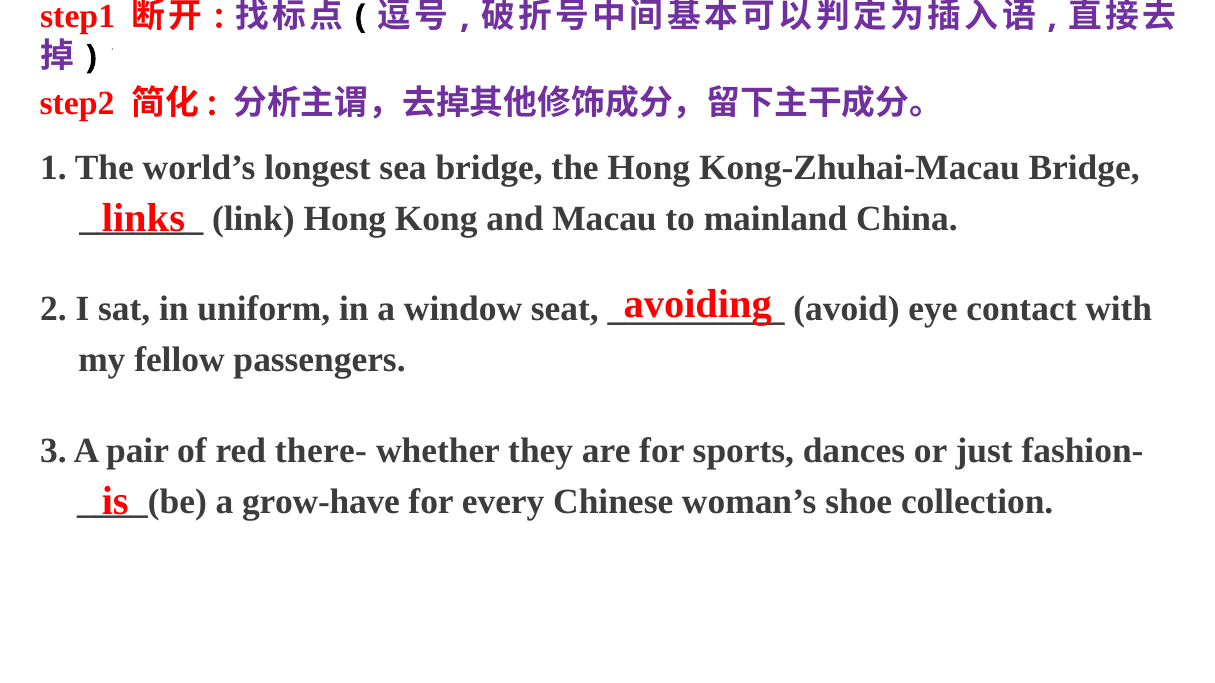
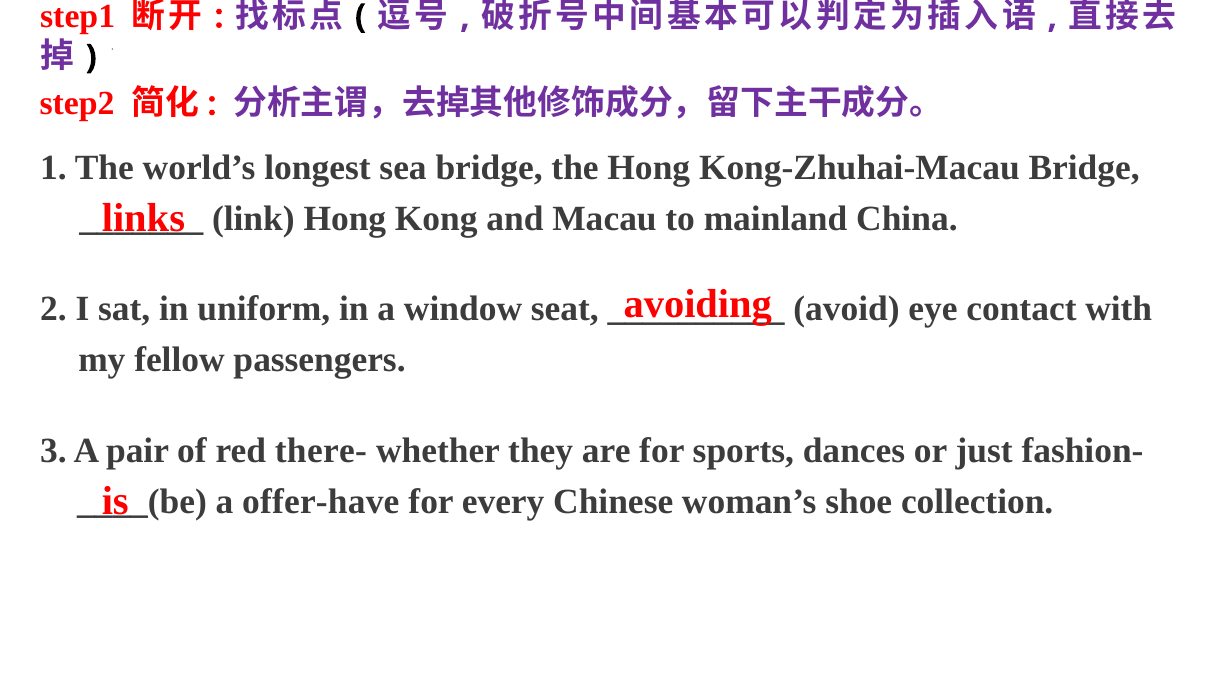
grow-have: grow-have -> offer-have (321, 502)
